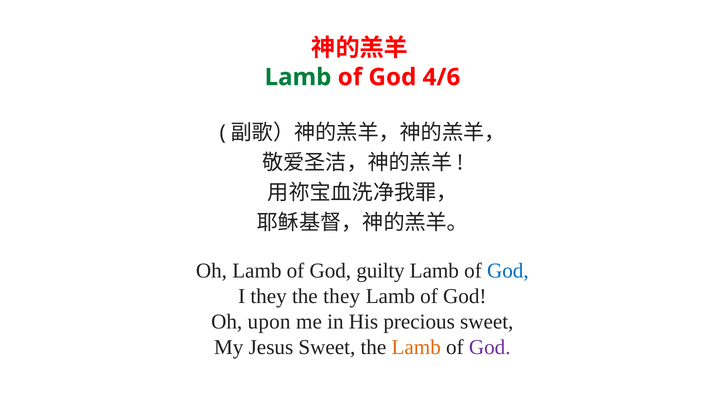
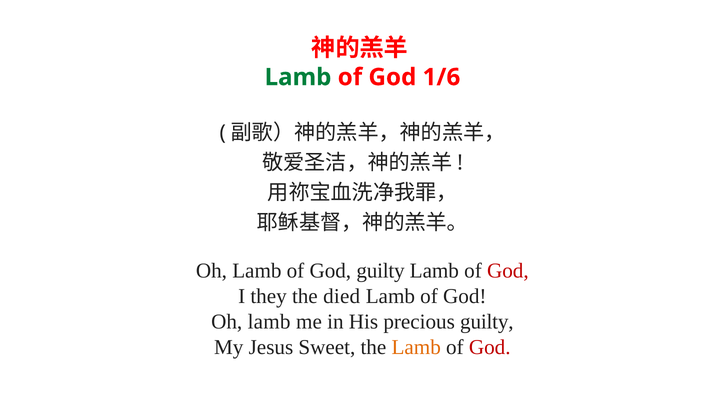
4/6: 4/6 -> 1/6 (441, 77)
God colour: blue -> red (508, 271)
the they: they -> died (342, 296)
upon: upon -> lamb (269, 322)
precious sweet: sweet -> guilty (487, 322)
God colour: purple -> red (490, 347)
